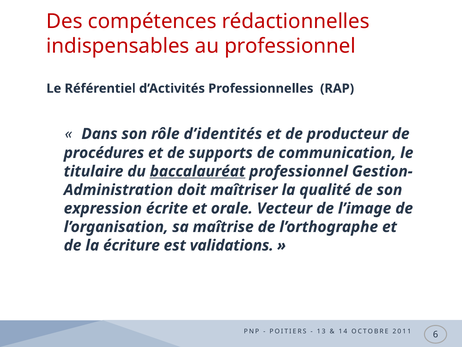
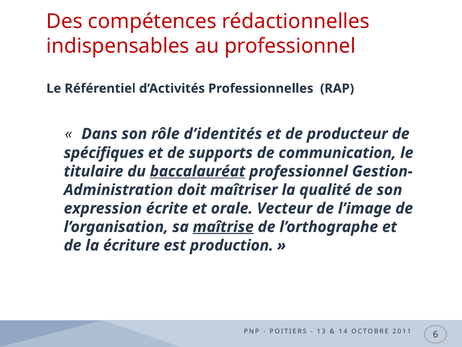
procédures: procédures -> spécifiques (104, 153)
maîtrise underline: none -> present (223, 227)
validations: validations -> production (232, 245)
